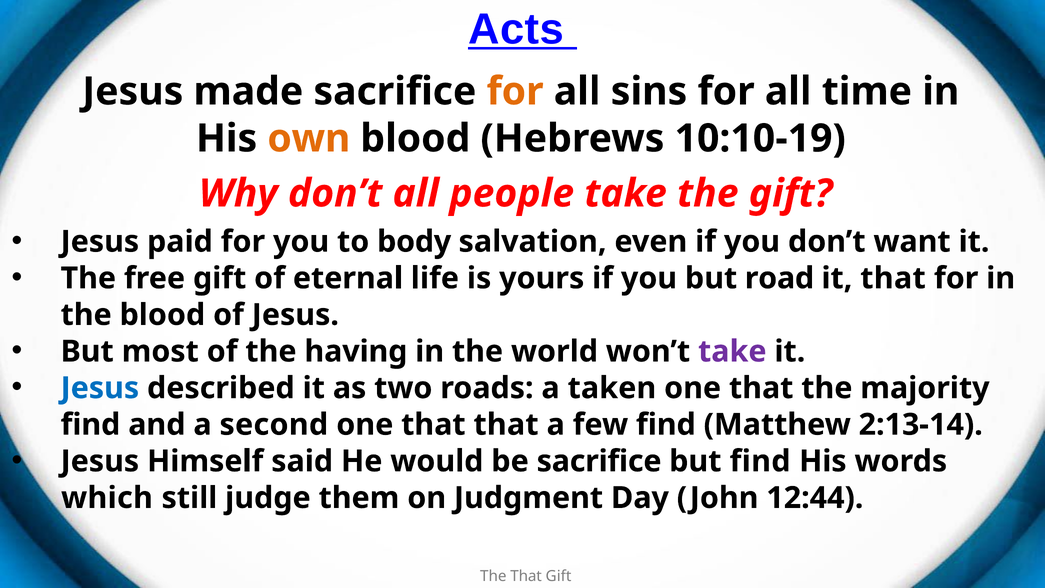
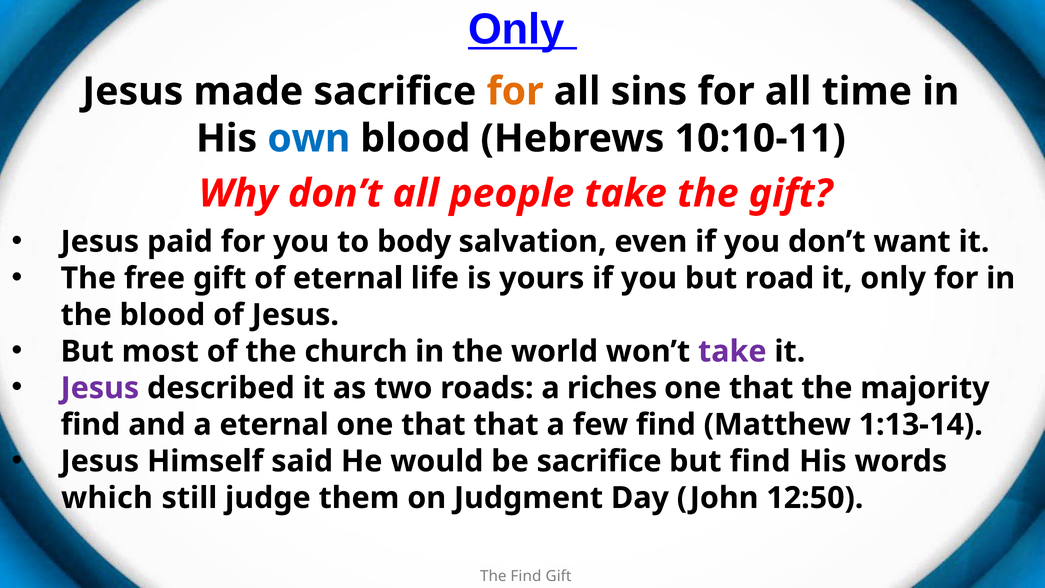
Acts: Acts -> Only (516, 29)
own colour: orange -> blue (309, 138)
10:10-19: 10:10-19 -> 10:10-11 (760, 138)
it that: that -> only (893, 278)
having: having -> church (356, 351)
Jesus colour: blue -> purple (100, 388)
taken: taken -> riches (612, 388)
a second: second -> eternal (274, 425)
2:13-14: 2:13-14 -> 1:13-14 (921, 425)
12:44: 12:44 -> 12:50 (815, 498)
The That: That -> Find (526, 576)
